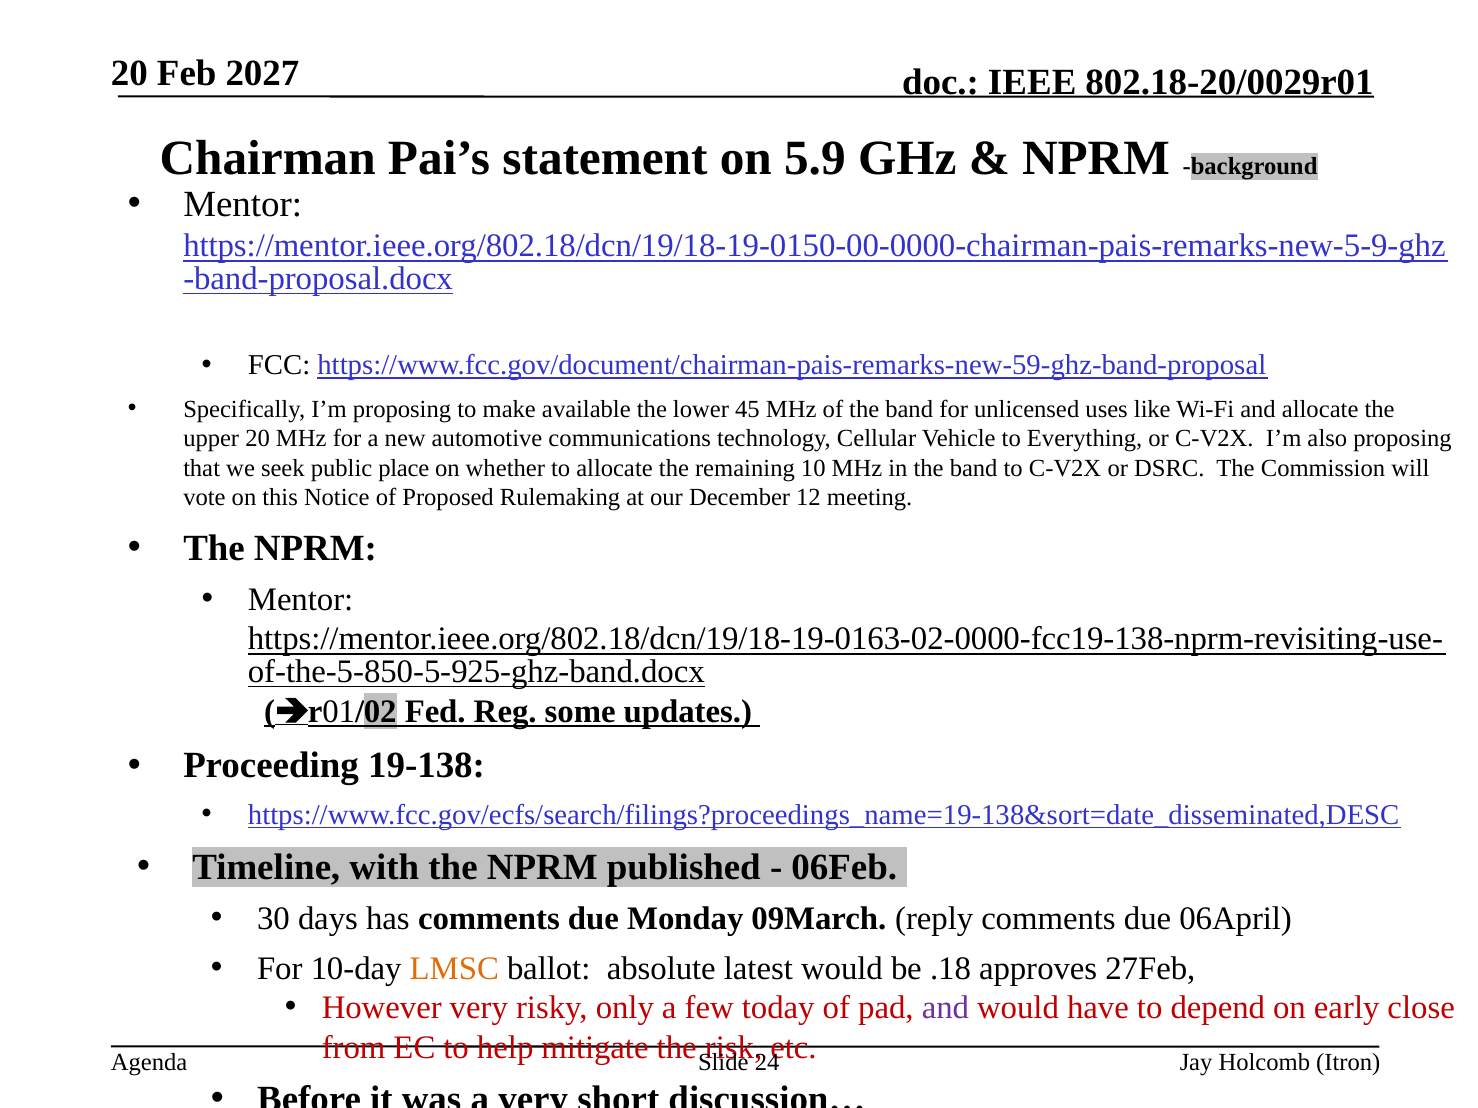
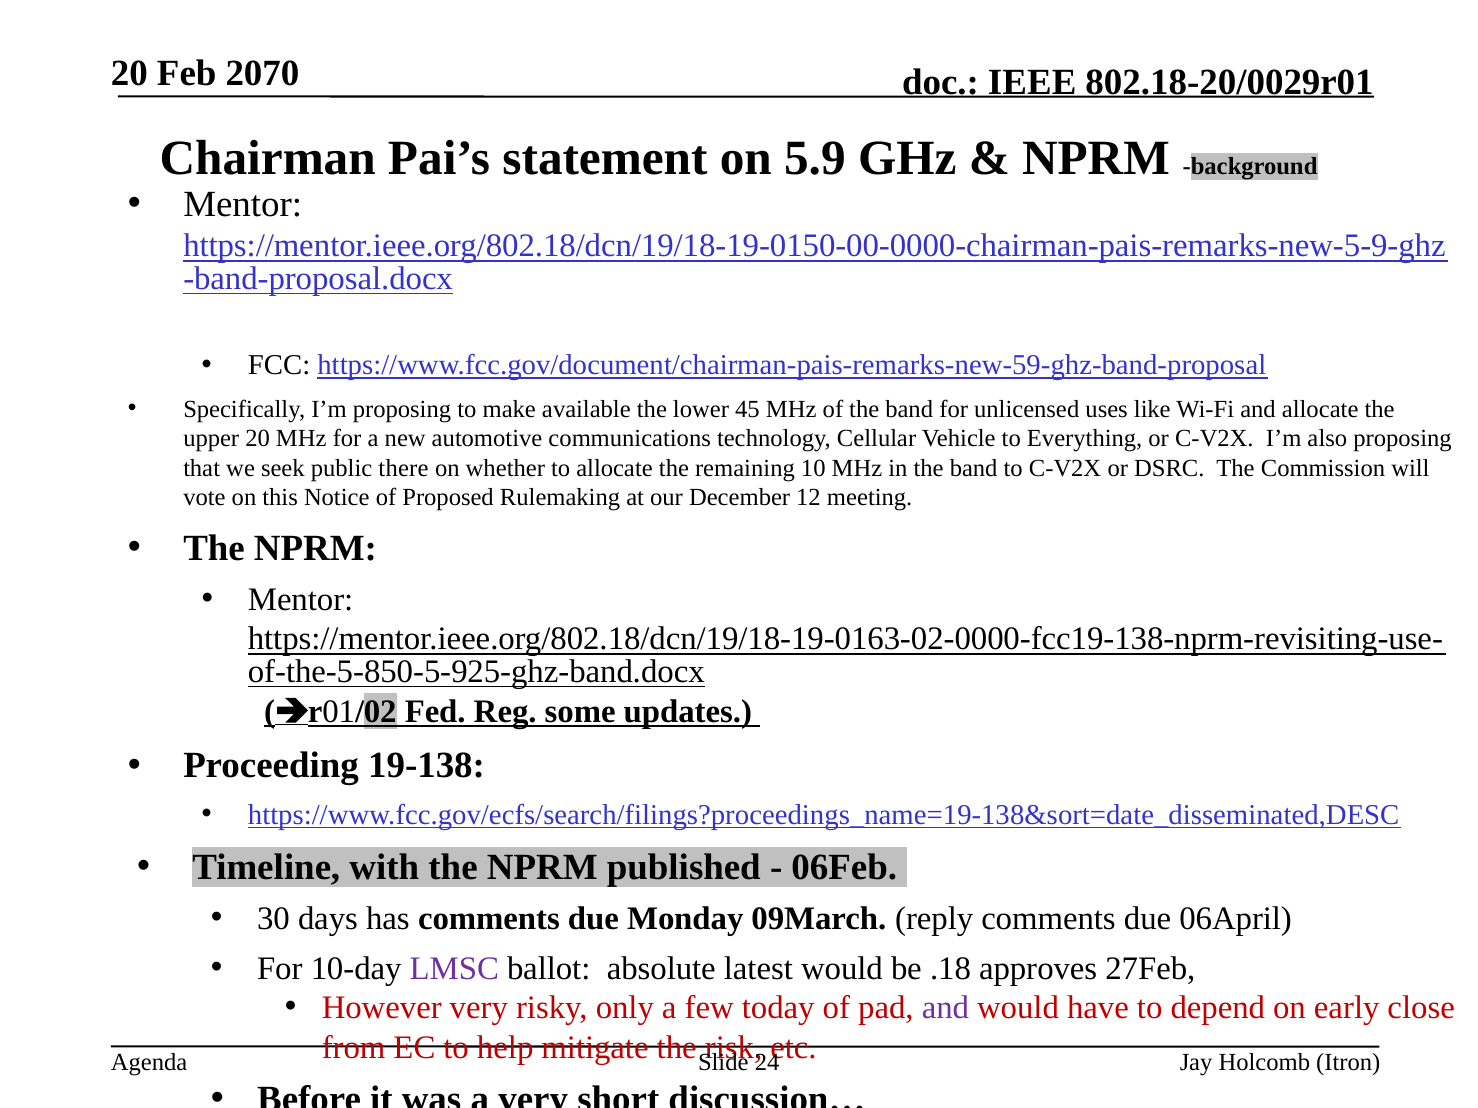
2027: 2027 -> 2070 (262, 74)
place: place -> there (404, 469)
LMSC colour: orange -> purple (454, 969)
